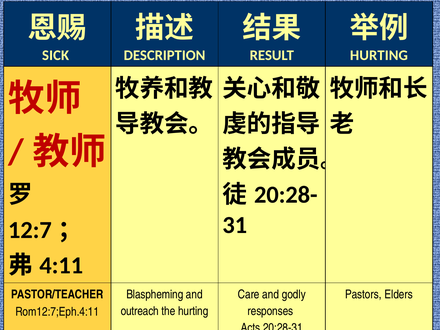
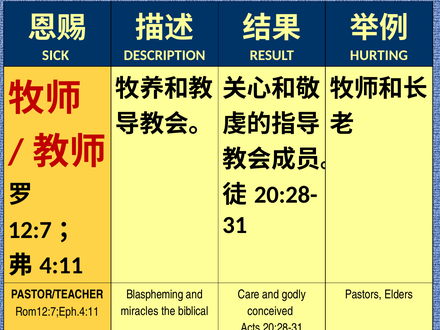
outreach: outreach -> miracles (140, 311)
the hurting: hurting -> biblical (193, 311)
responses: responses -> conceived (270, 311)
